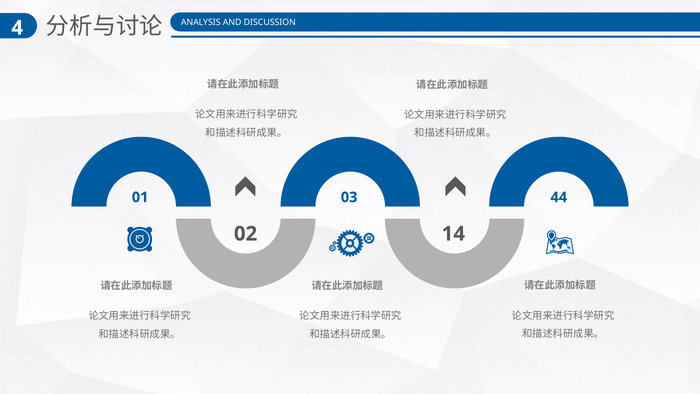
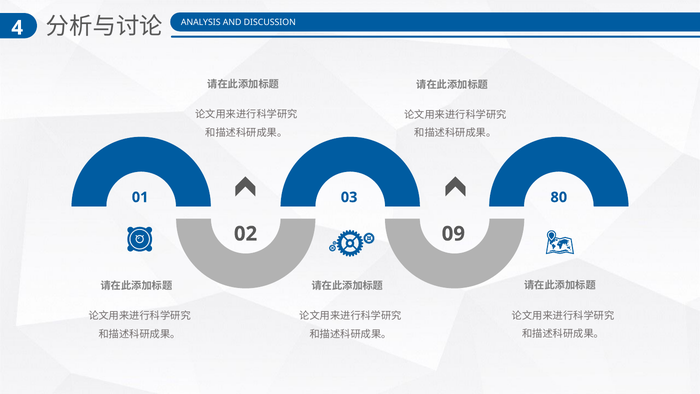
44: 44 -> 80 (559, 197)
14: 14 -> 09 (453, 234)
